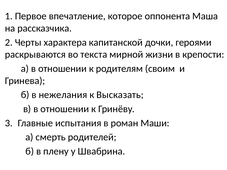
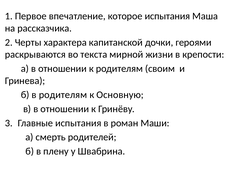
которое оппонента: оппонента -> испытания (167, 16)
в нежелания: нежелания -> родителям (63, 95)
Высказать: Высказать -> Основную (120, 95)
